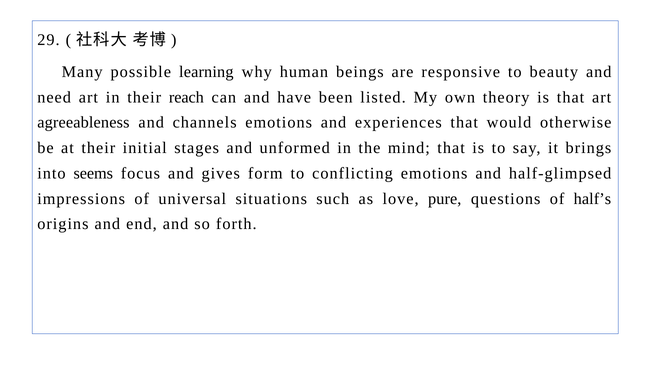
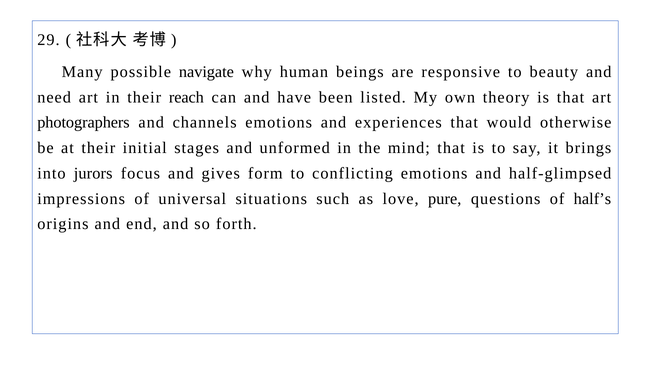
learning: learning -> navigate (206, 72)
agreeableness: agreeableness -> photographers (83, 123)
seems: seems -> jurors (93, 173)
